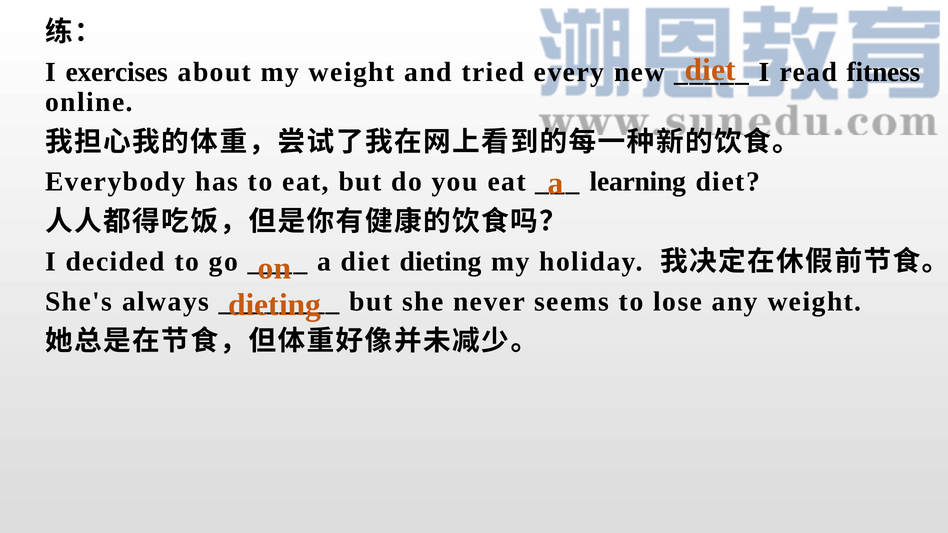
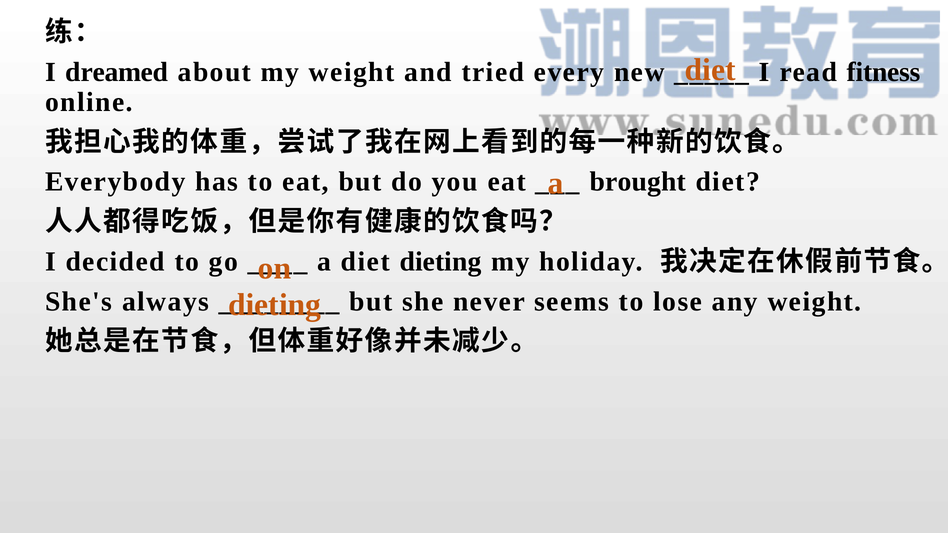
exercises: exercises -> dreamed (117, 72)
learning: learning -> brought (638, 182)
